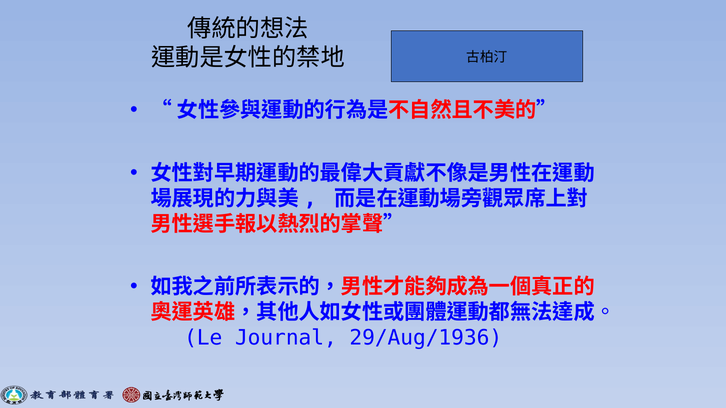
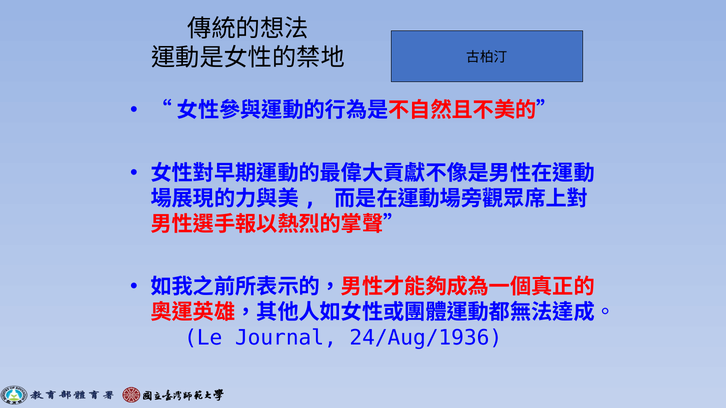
29/Aug/1936: 29/Aug/1936 -> 24/Aug/1936 (426, 338)
